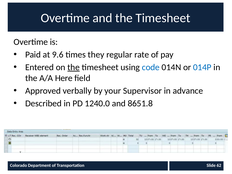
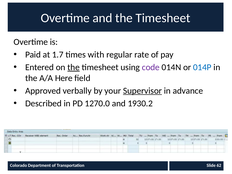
9.6: 9.6 -> 1.7 (58, 55)
they: they -> with (96, 55)
code colour: blue -> purple (151, 67)
Supervisor underline: none -> present (142, 91)
1240.0: 1240.0 -> 1270.0 (97, 103)
8651.8: 8651.8 -> 1930.2 (140, 103)
